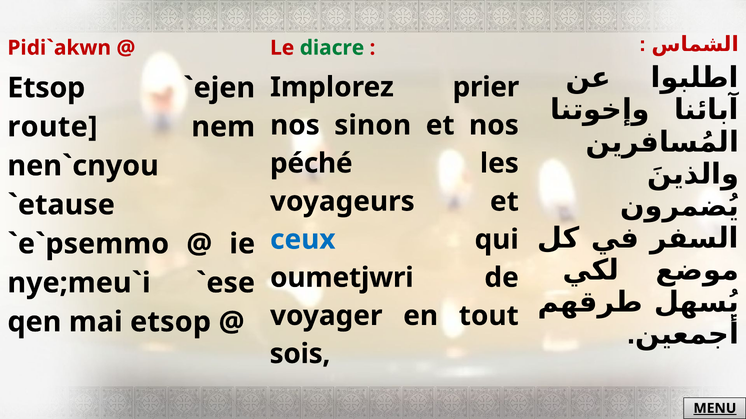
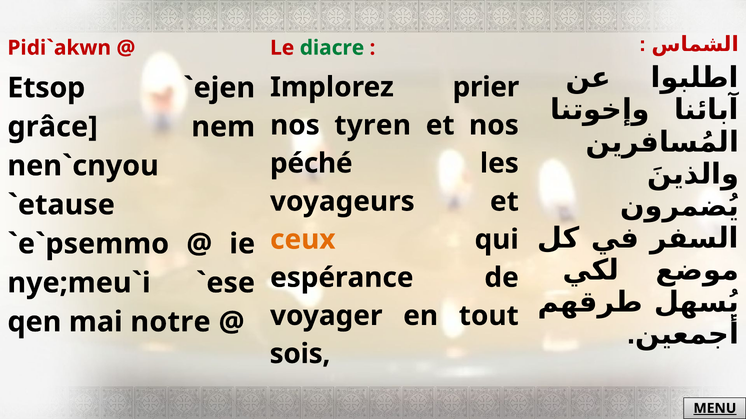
sinon: sinon -> tyren (373, 125)
route: route -> grâce (53, 127)
ceux colour: blue -> orange (303, 240)
oumetjwri: oumetjwri -> espérance (342, 278)
mai etsop: etsop -> notre (171, 322)
